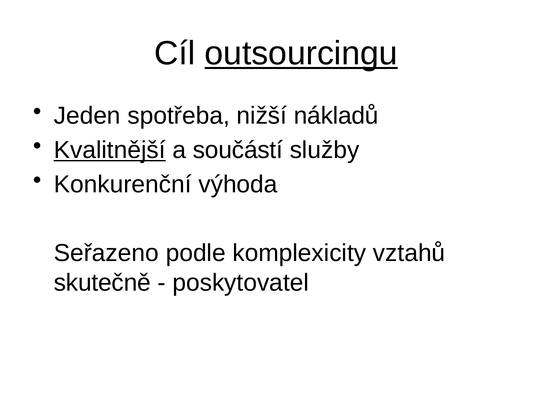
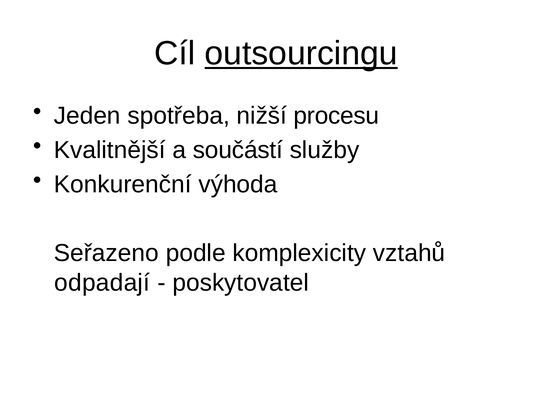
nákladů: nákladů -> procesu (336, 116)
Kvalitnější underline: present -> none (110, 150)
skutečně: skutečně -> odpadají (102, 283)
